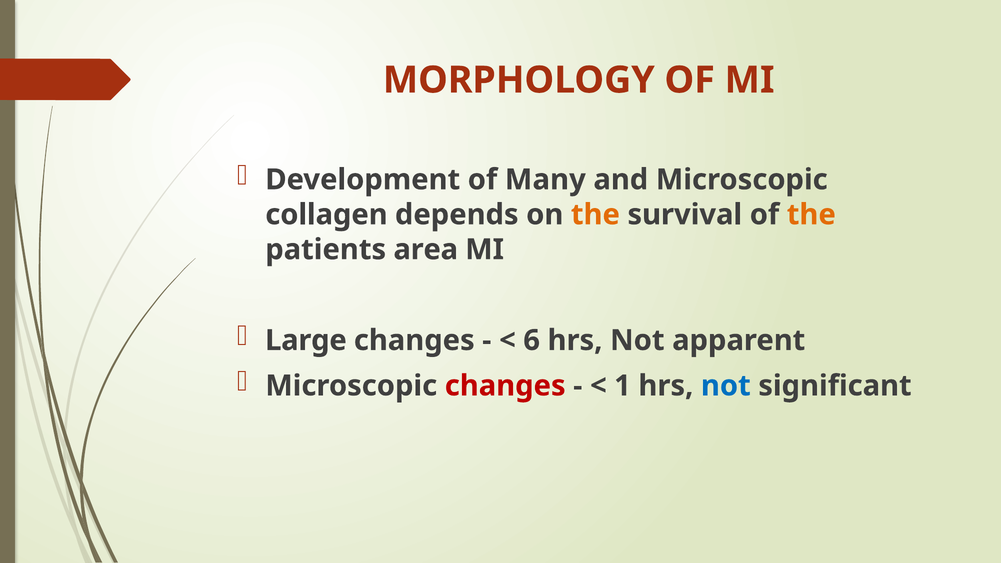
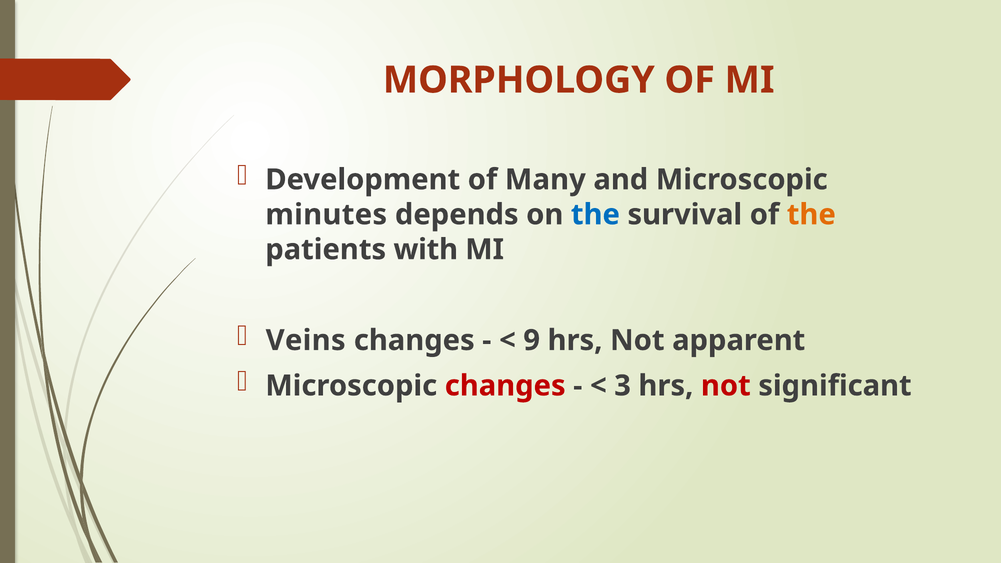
collagen: collagen -> minutes (326, 215)
the colour: orange -> blue (595, 215)
area: area -> with (426, 250)
Large: Large -> Veins (306, 340)
6: 6 -> 9 (532, 340)
1: 1 -> 3 (623, 386)
not colour: blue -> red (726, 386)
